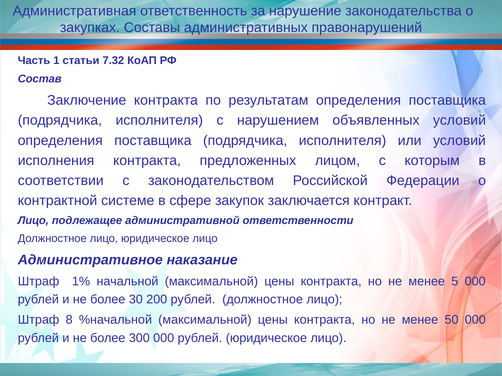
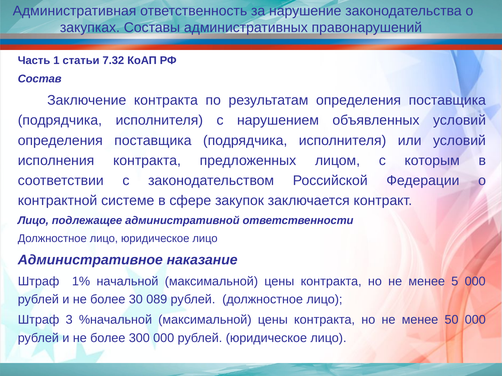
200: 200 -> 089 (157, 300)
8: 8 -> 3 (69, 320)
